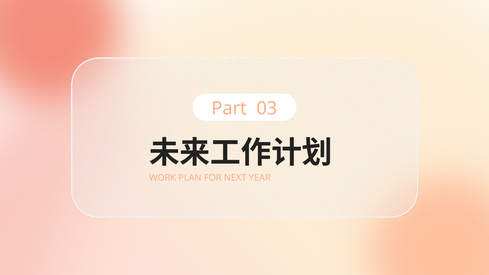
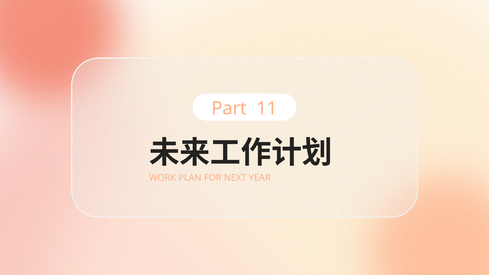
03: 03 -> 11 (267, 108)
